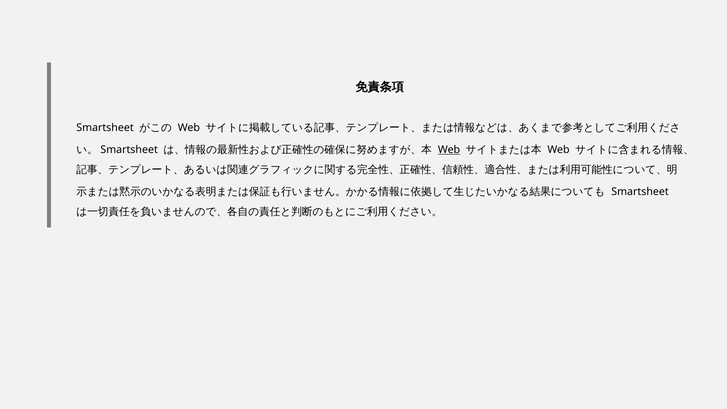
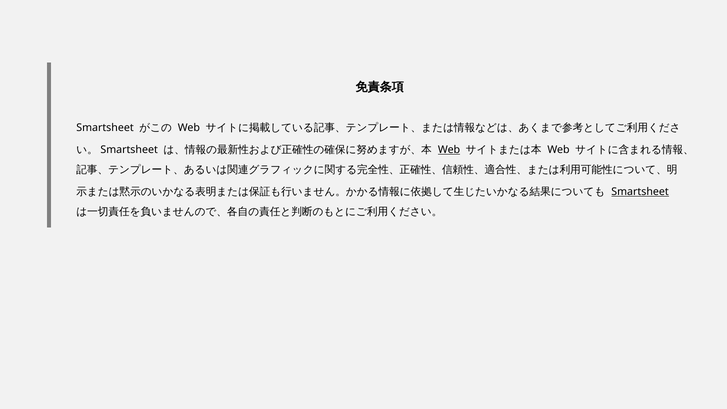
Smartsheet underline: none -> present (640, 192)
